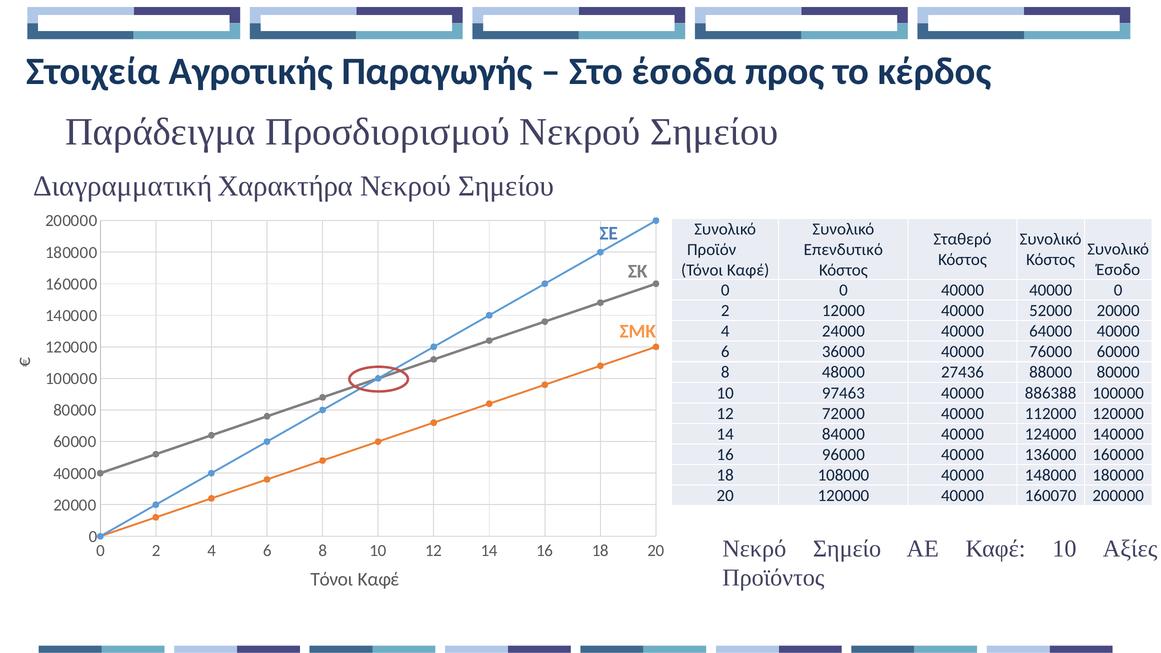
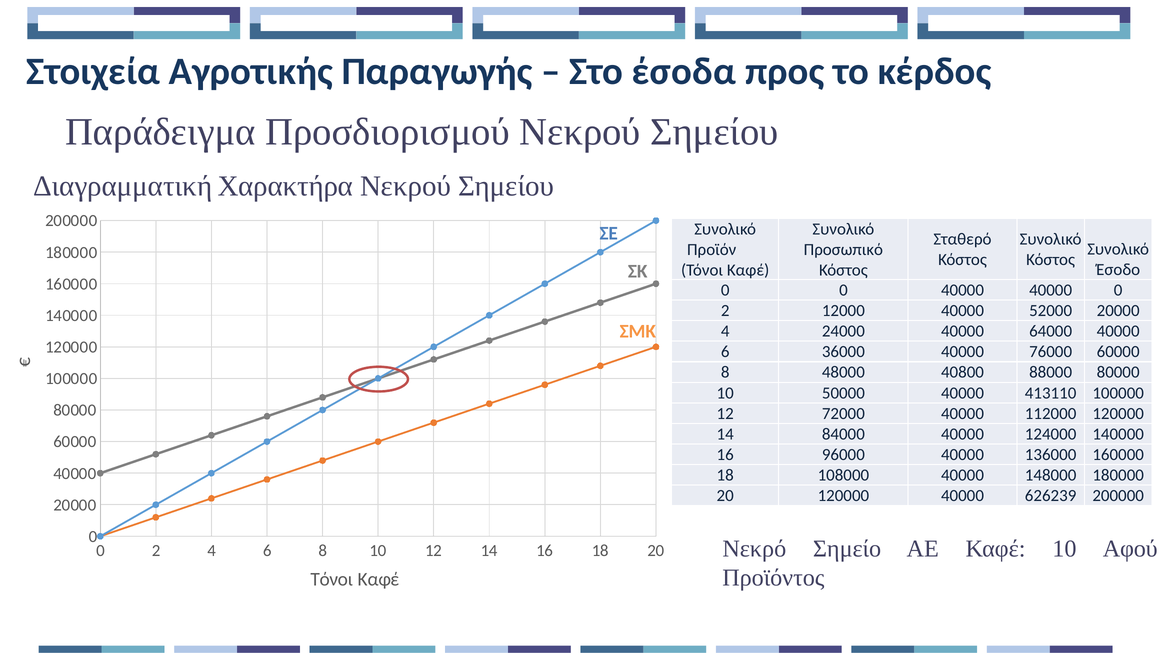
Επενδυτικό: Επενδυτικό -> Προσωπικό (843, 250)
27436: 27436 -> 40800 (962, 372)
97463: 97463 -> 50000 (843, 393)
886388: 886388 -> 413110 (1051, 393)
160070: 160070 -> 626239 (1051, 496)
Αξίες: Αξίες -> Αφού (1130, 549)
